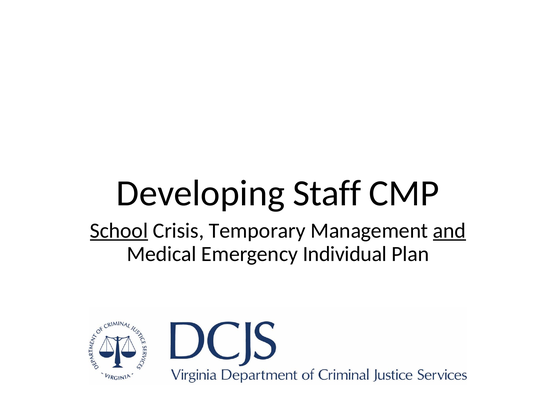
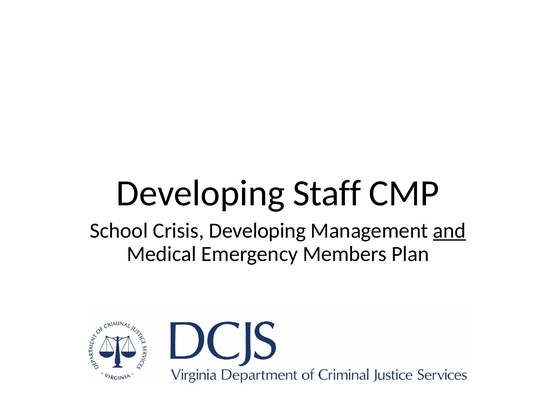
School underline: present -> none (119, 231)
Crisis Temporary: Temporary -> Developing (257, 231)
Individual: Individual -> Members (345, 254)
